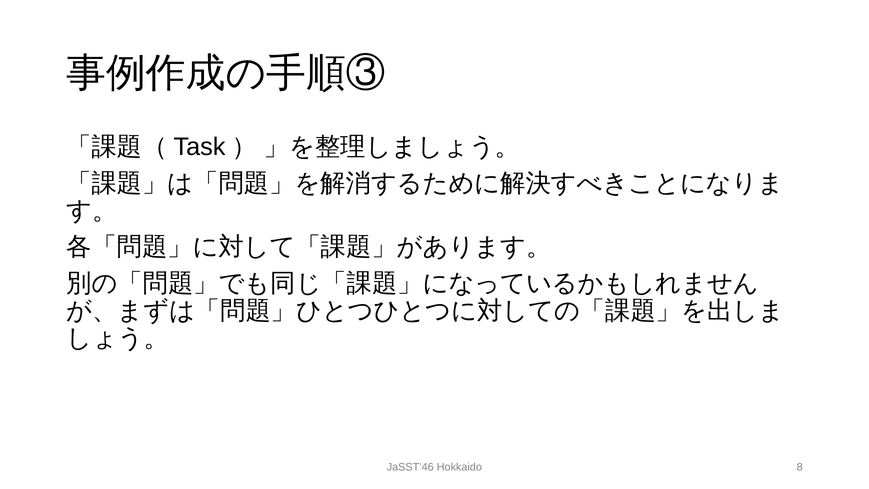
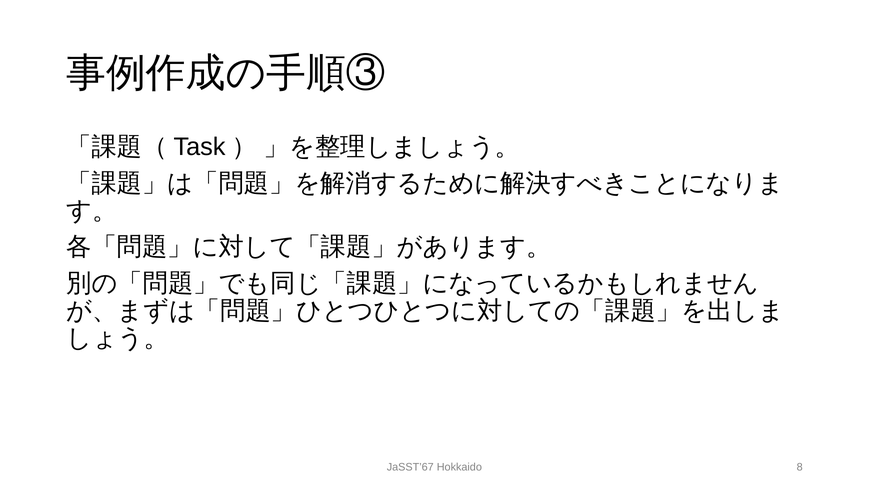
JaSST’46: JaSST’46 -> JaSST’67 (410, 467)
